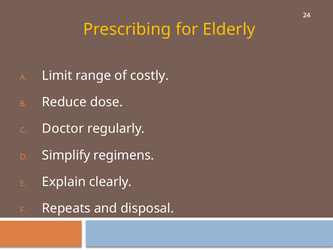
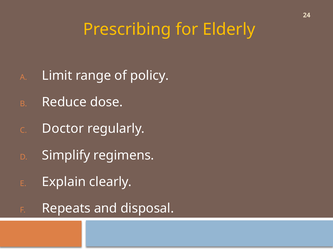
costly: costly -> policy (150, 76)
